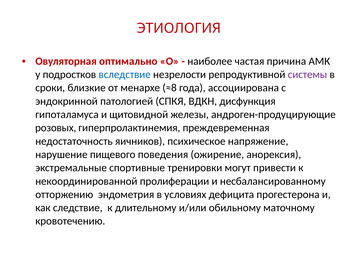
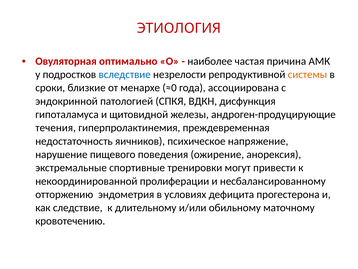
системы colour: purple -> orange (307, 74)
≈8: ≈8 -> ≈0 (170, 88)
розовых: розовых -> течения (56, 128)
